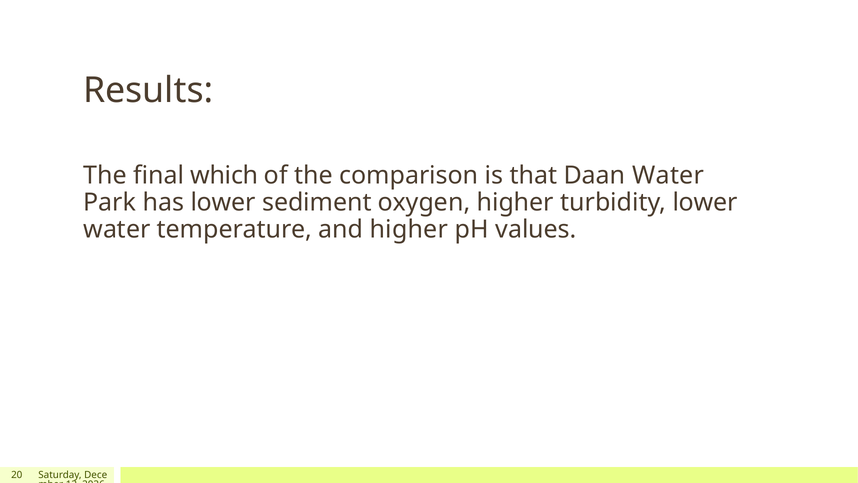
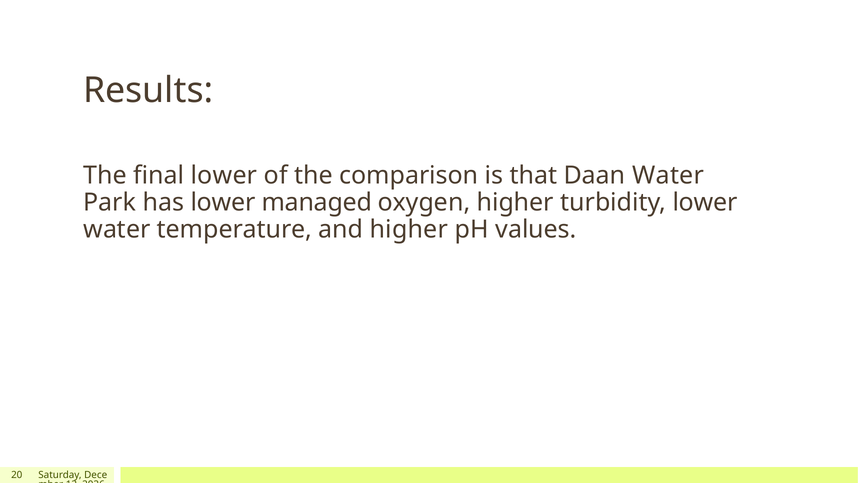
final which: which -> lower (224, 175)
sediment: sediment -> managed (317, 202)
